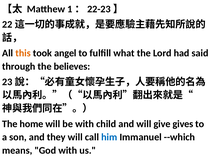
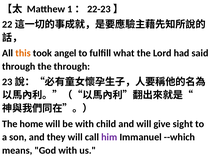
the believes: believes -> through (72, 66)
gives: gives -> sight (183, 124)
him colour: blue -> purple (109, 137)
